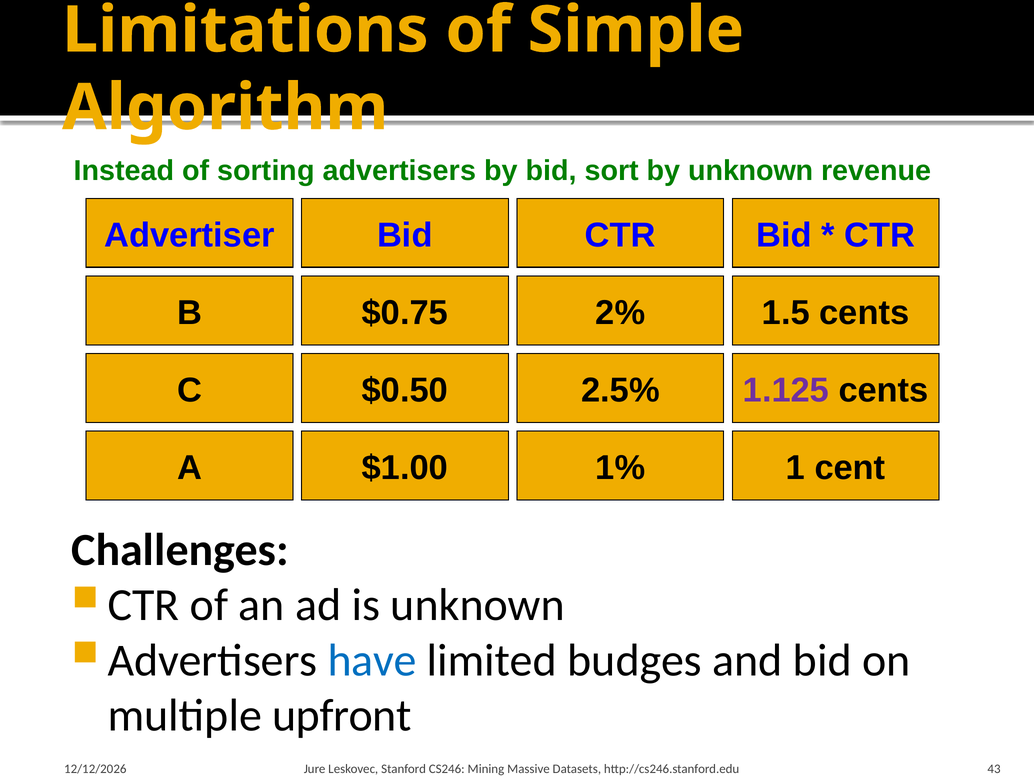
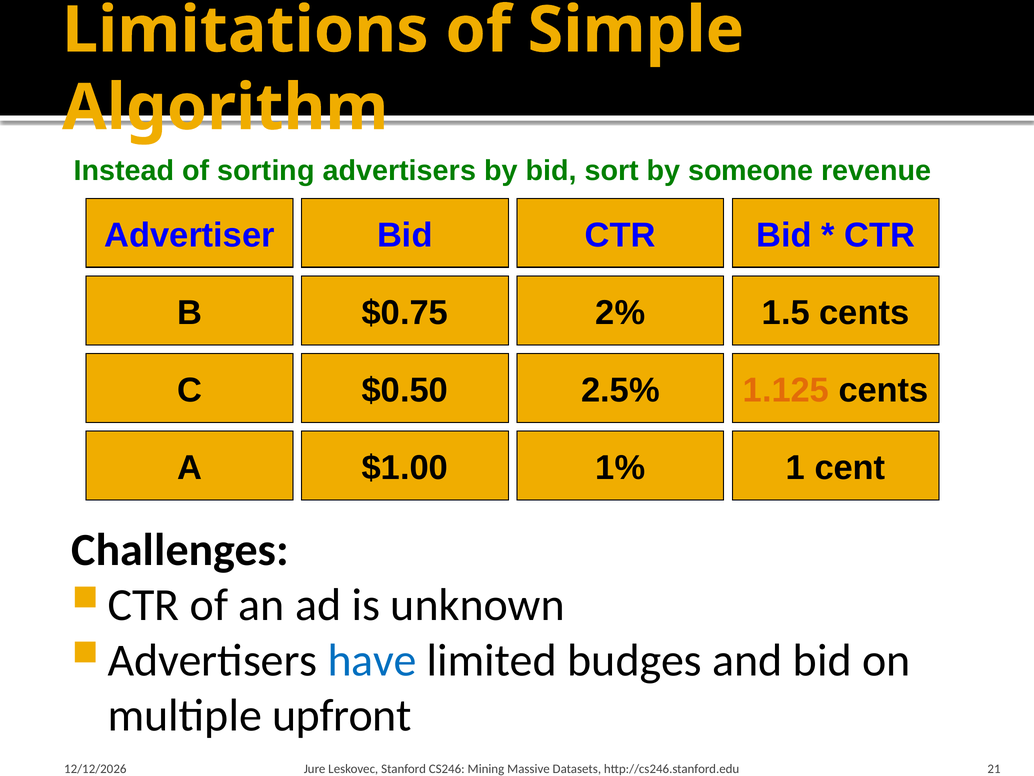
by unknown: unknown -> someone (751, 171)
1.125 colour: purple -> orange (786, 390)
43: 43 -> 21 (994, 768)
